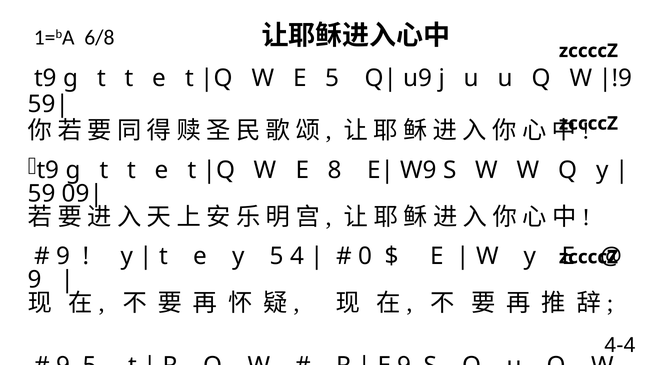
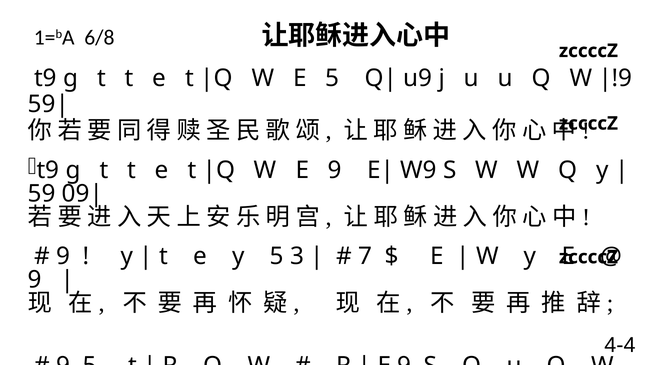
W E 8: 8 -> 9 (335, 170)
4: 4 -> 3 (297, 256)
0: 0 -> 7 (365, 256)
